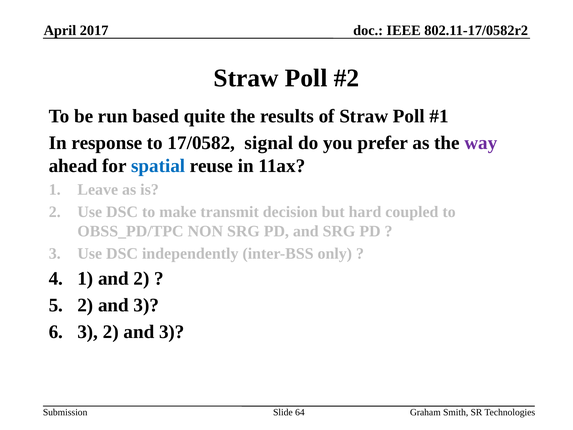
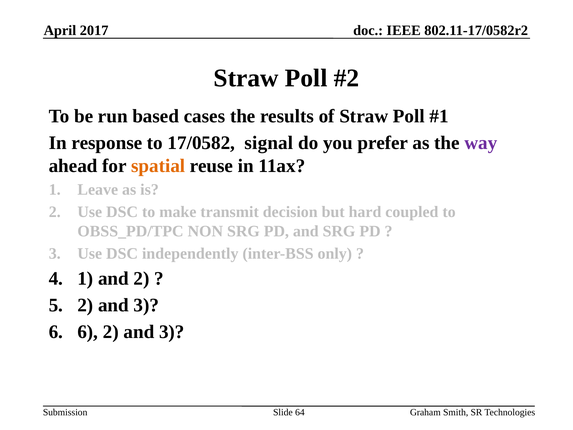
quite: quite -> cases (205, 116)
spatial colour: blue -> orange (158, 166)
3: 3 -> 6 (88, 332)
